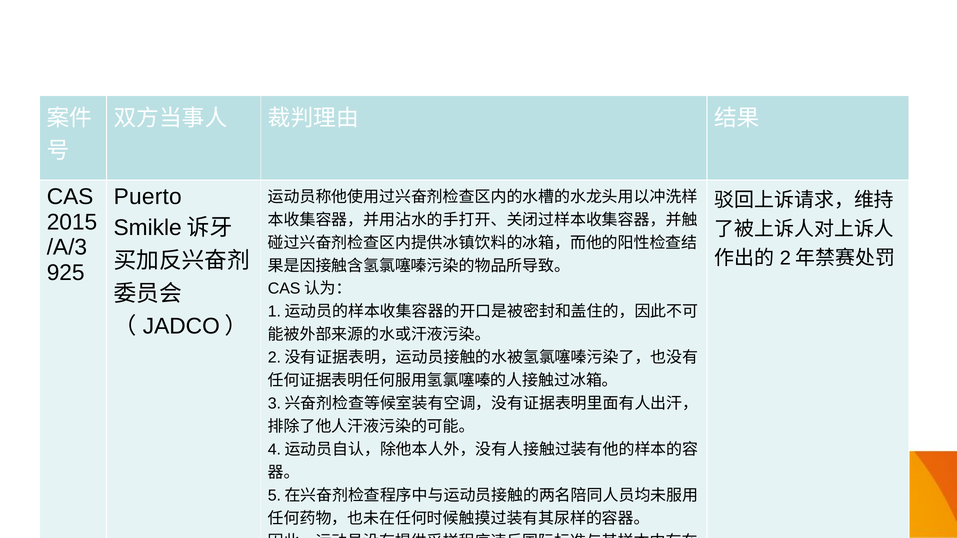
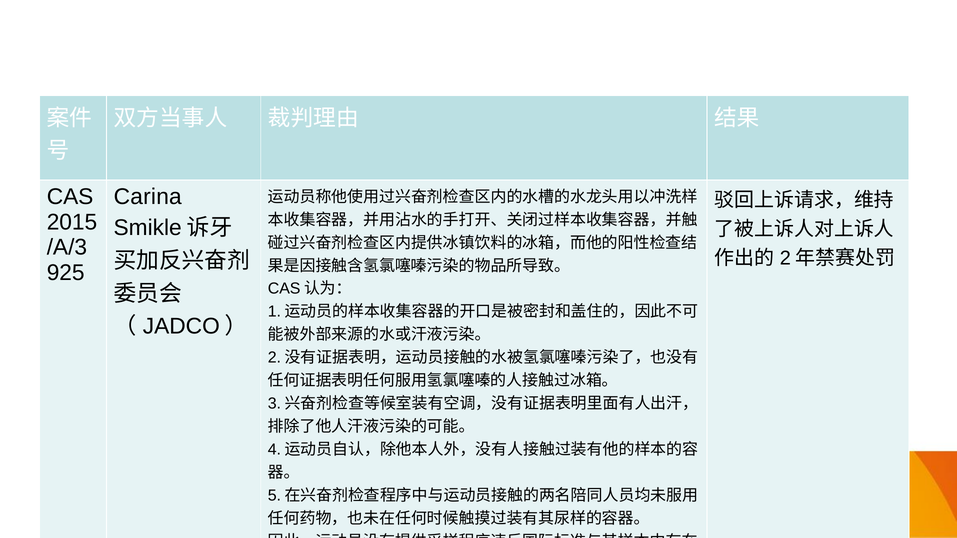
Puerto: Puerto -> Carina (148, 197)
